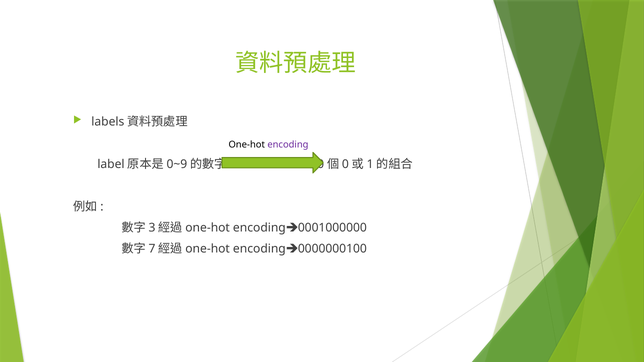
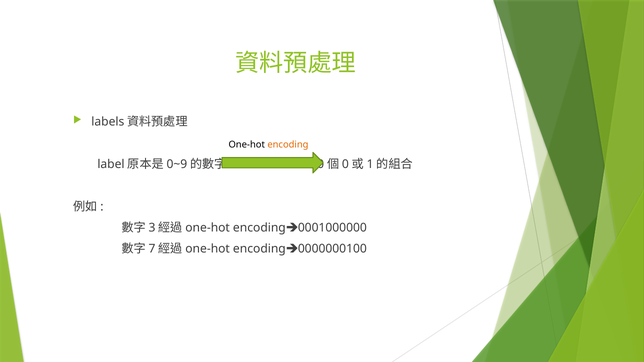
encoding colour: purple -> orange (288, 145)
